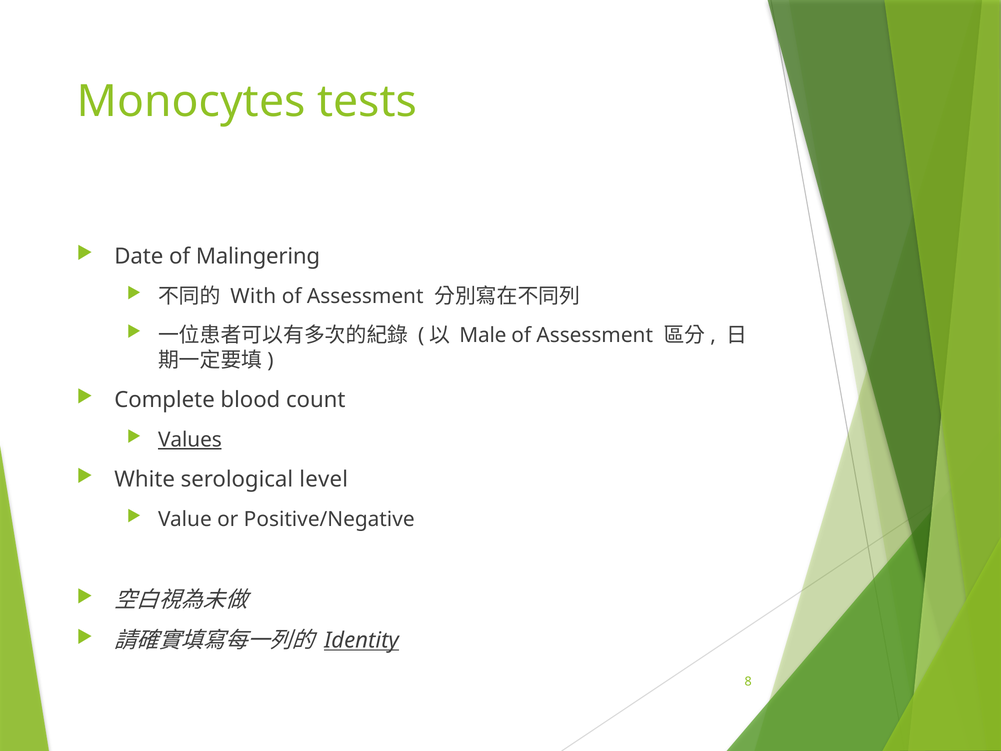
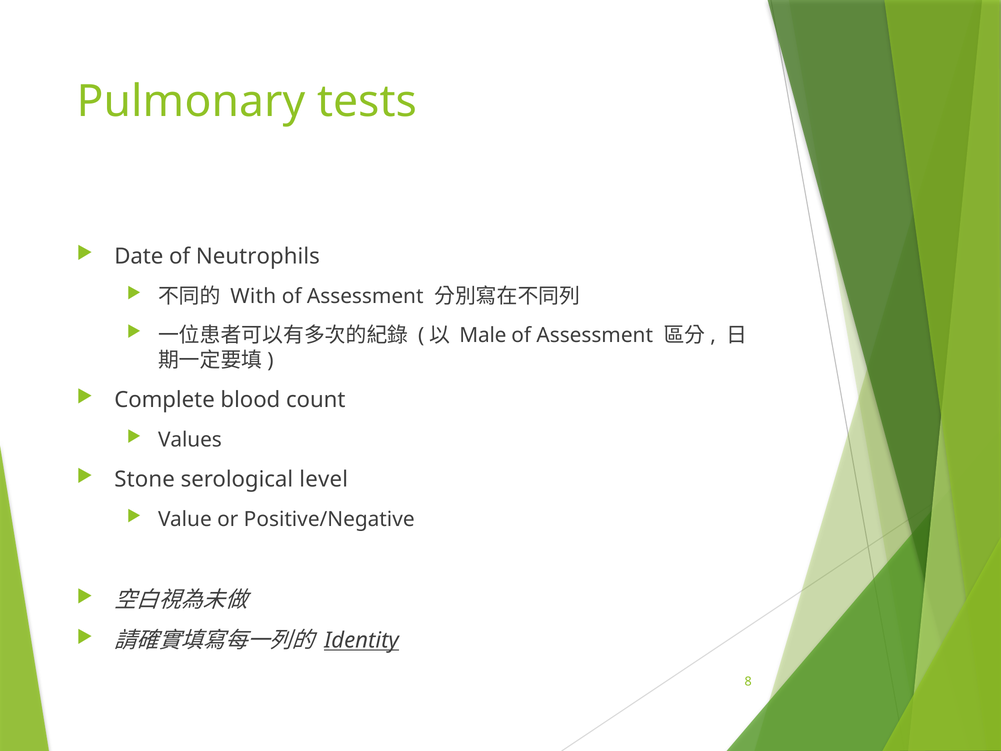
Monocytes: Monocytes -> Pulmonary (191, 102)
Malingering: Malingering -> Neutrophils (258, 256)
Values underline: present -> none (190, 440)
White: White -> Stone (145, 479)
